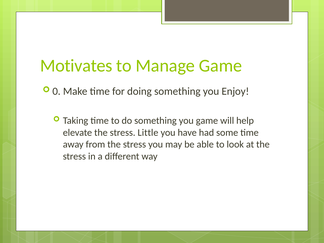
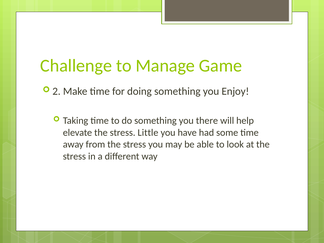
Motivates: Motivates -> Challenge (76, 66)
0: 0 -> 2 (56, 91)
you game: game -> there (207, 121)
